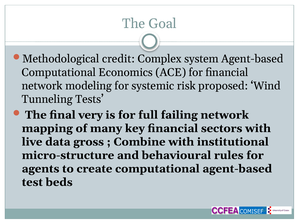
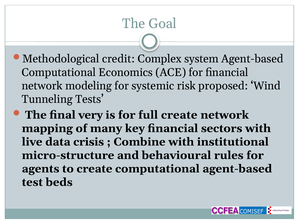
full failing: failing -> create (179, 115)
gross: gross -> crisis (89, 142)
